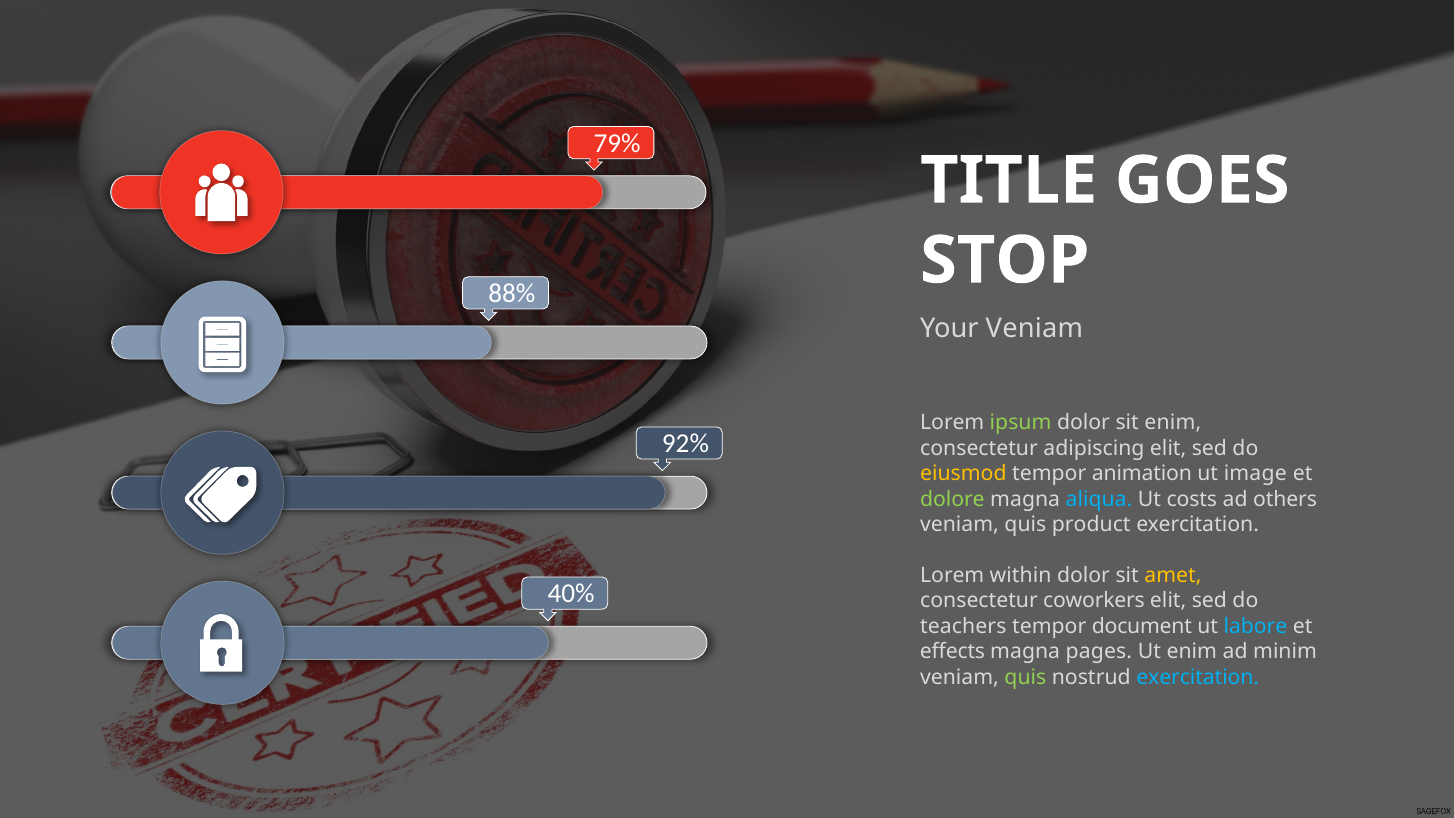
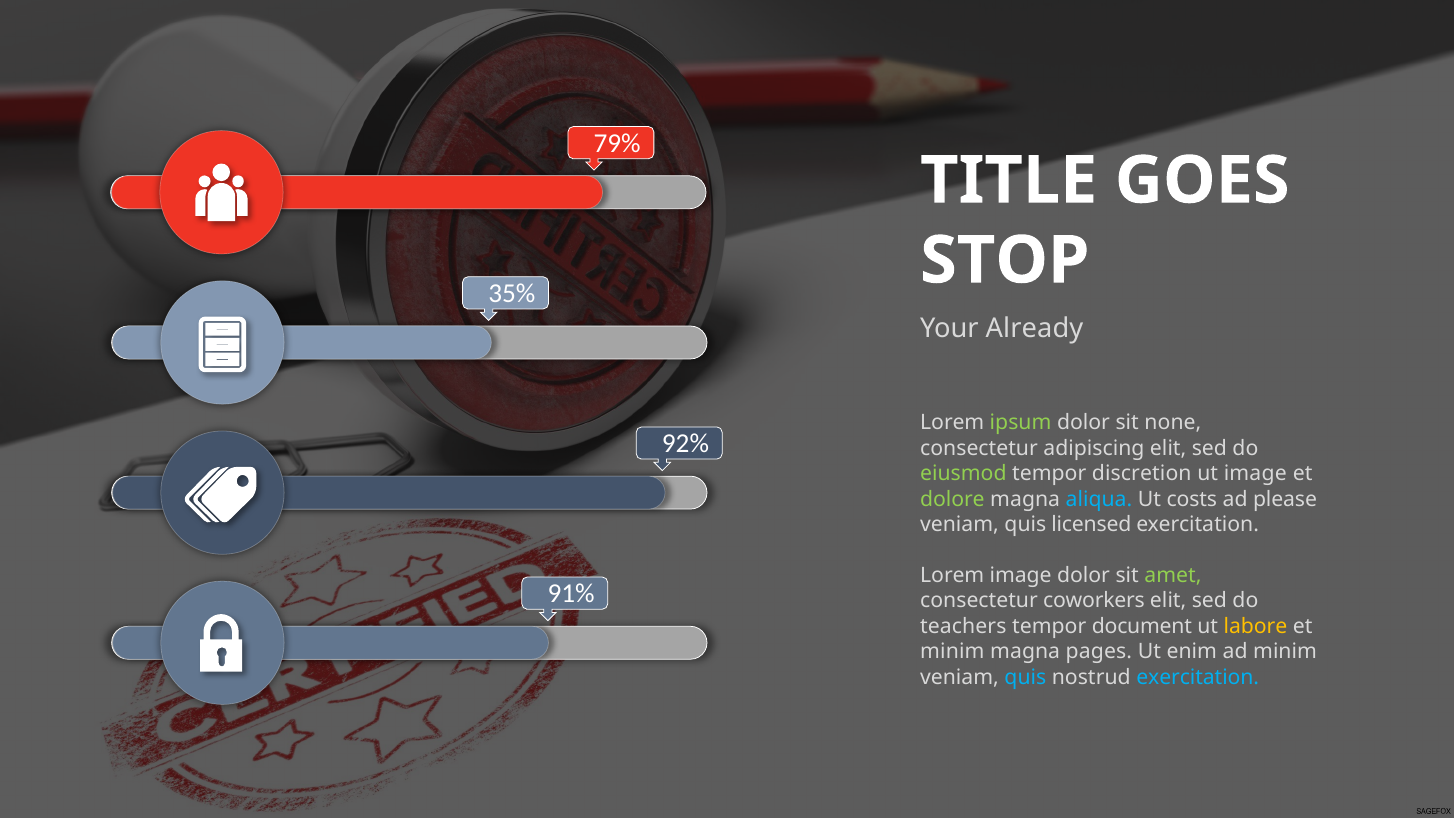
88%: 88% -> 35% (512, 293)
Your Veniam: Veniam -> Already (1035, 329)
sit enim: enim -> none (1173, 423)
eiusmod colour: yellow -> light green (963, 474)
animation: animation -> discretion (1142, 474)
others: others -> please (1285, 499)
product: product -> licensed (1091, 524)
Lorem within: within -> image (1021, 575)
amet colour: yellow -> light green (1173, 575)
40%: 40% -> 91% (571, 593)
labore colour: light blue -> yellow (1255, 626)
effects: effects -> minim (952, 652)
quis colour: light green -> light blue (1025, 677)
